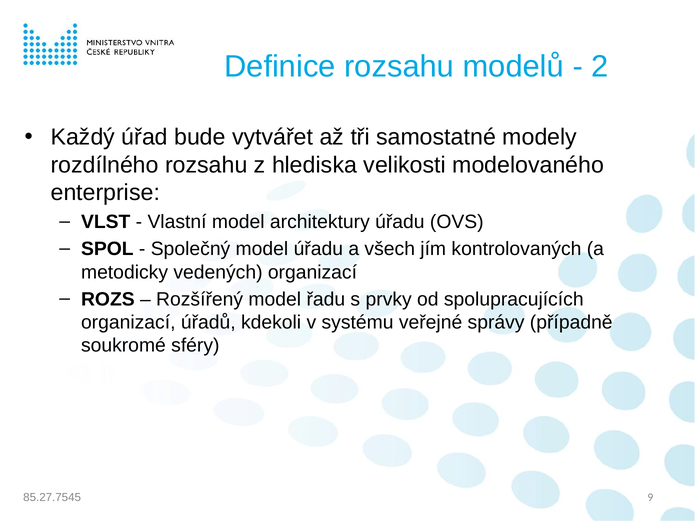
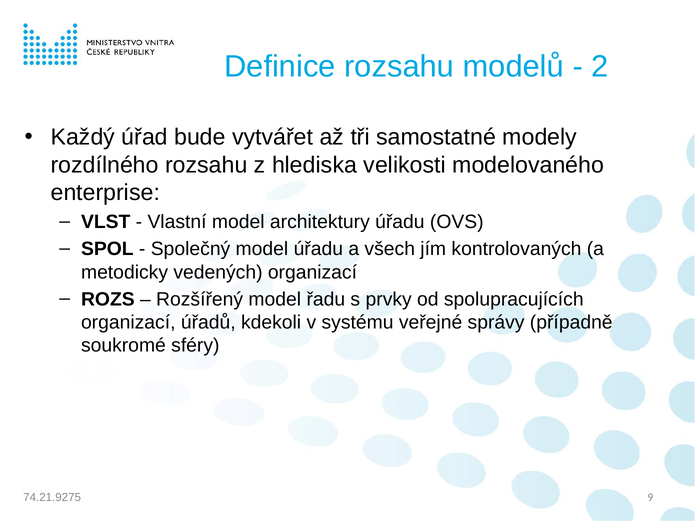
85.27.7545: 85.27.7545 -> 74.21.9275 (52, 498)
